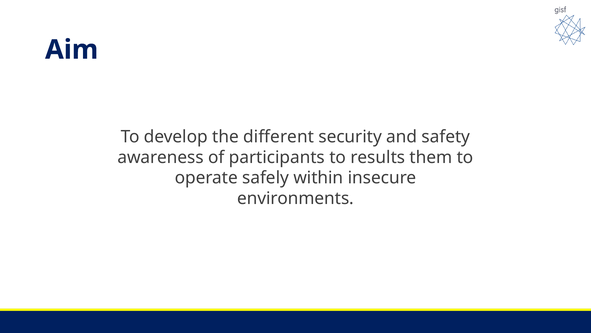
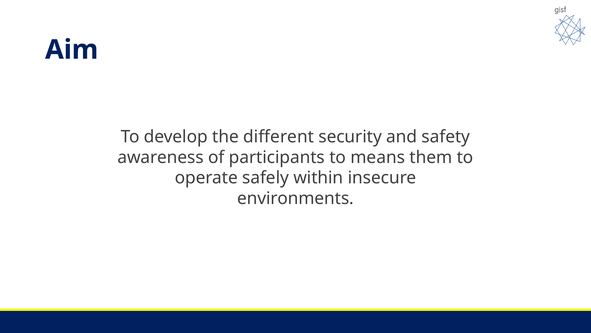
results: results -> means (378, 157)
